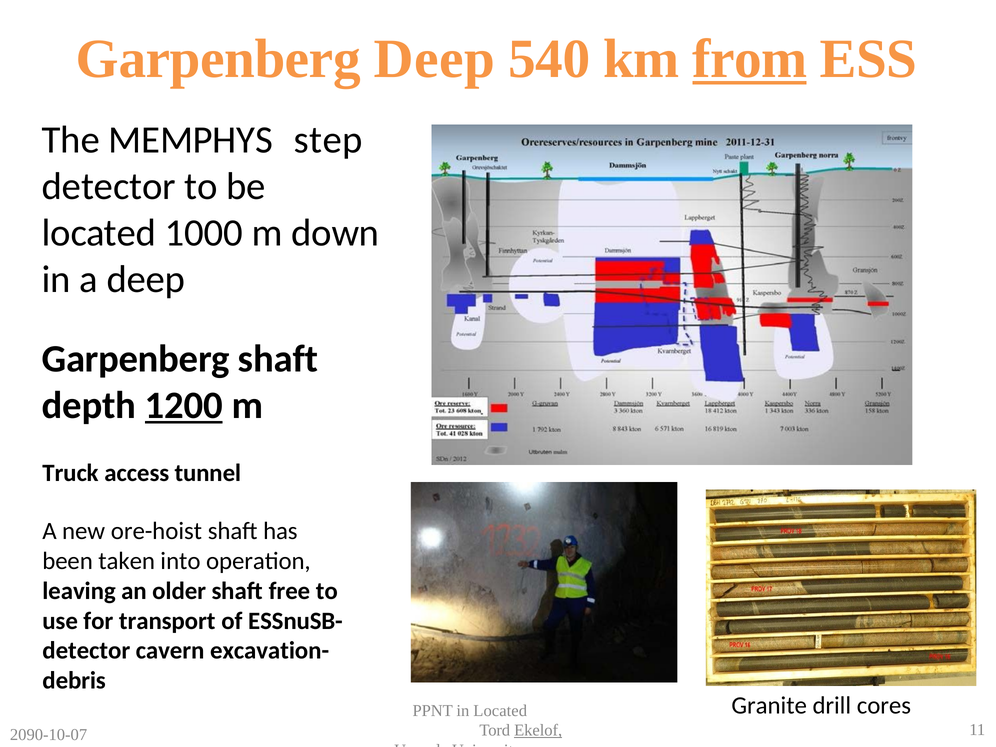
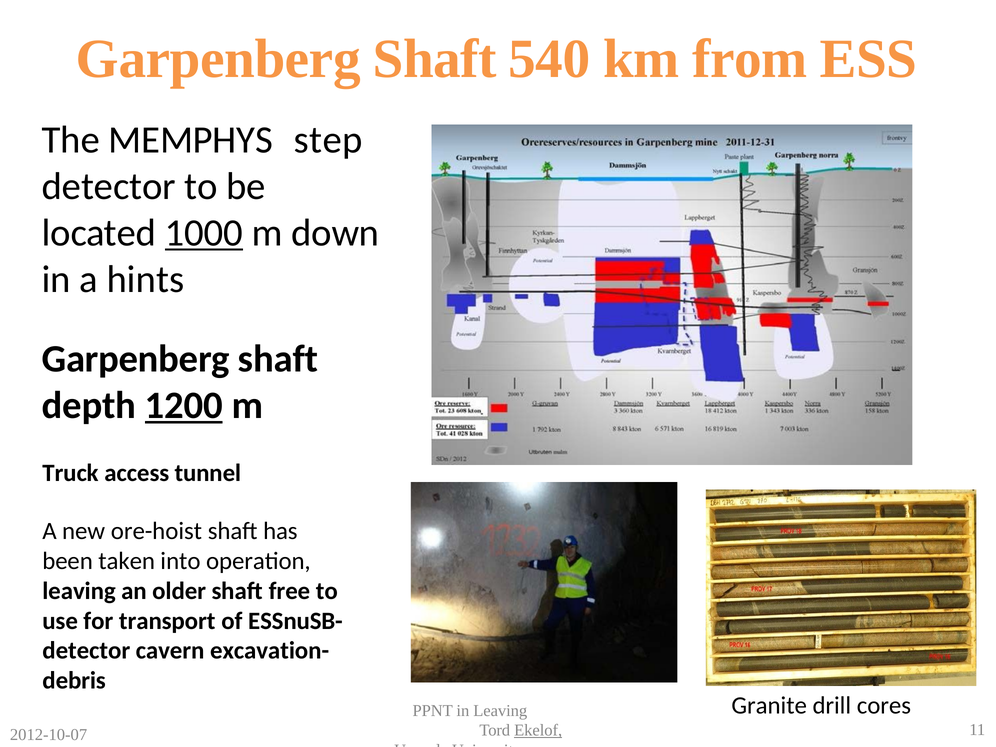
Deep: Deep -> Shaft (435, 59)
from underline: present -> none (750, 59)
1000 underline: none -> present (204, 233)
a deep: deep -> hints (146, 279)
in Located: Located -> Leaving (500, 711)
2090-10-07: 2090-10-07 -> 2012-10-07 (49, 735)
